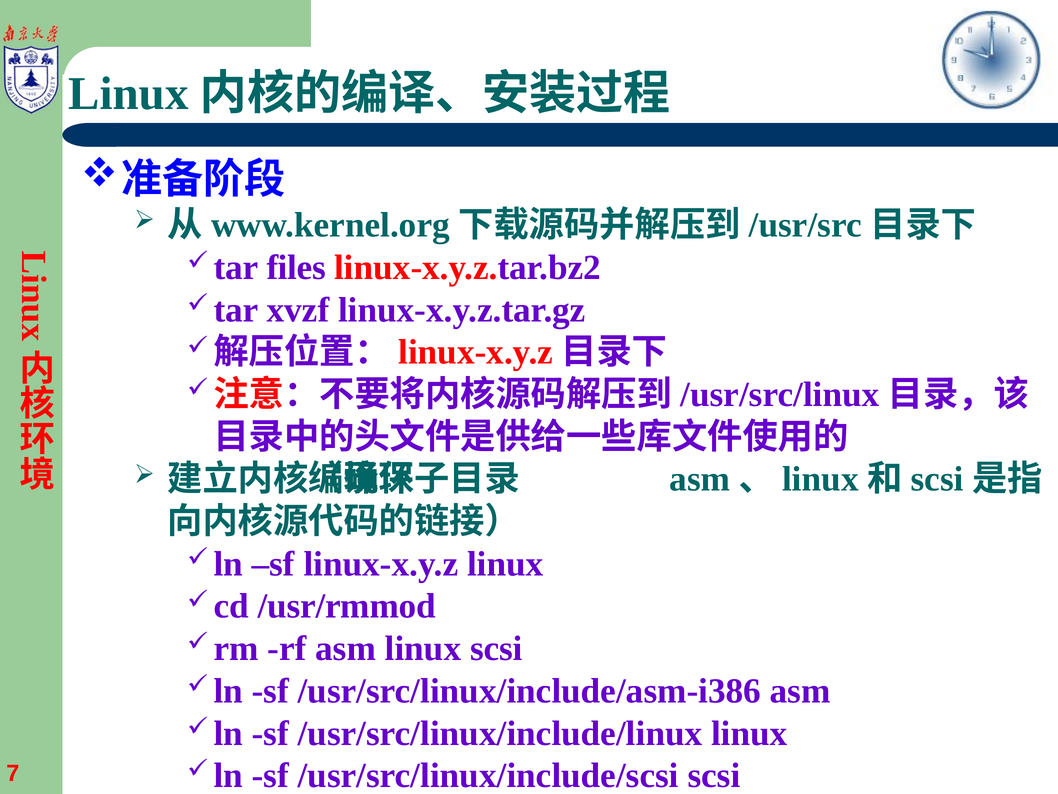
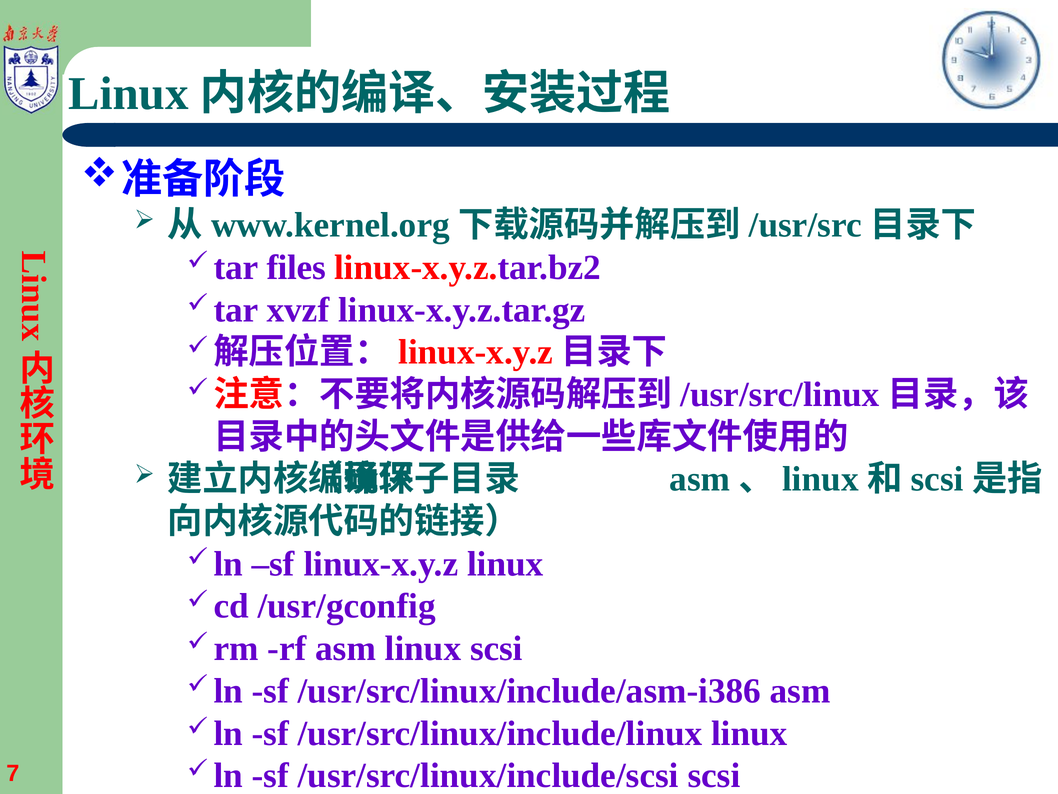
/usr/rmmod: /usr/rmmod -> /usr/gconfig (347, 606)
